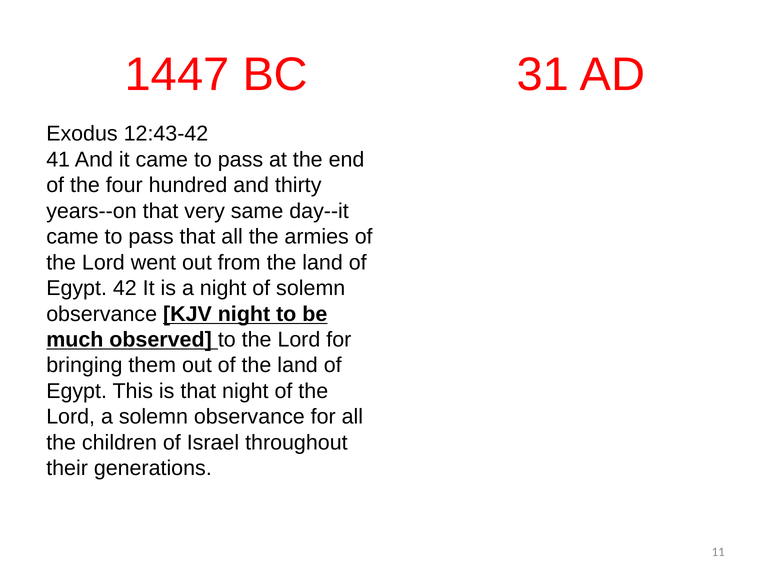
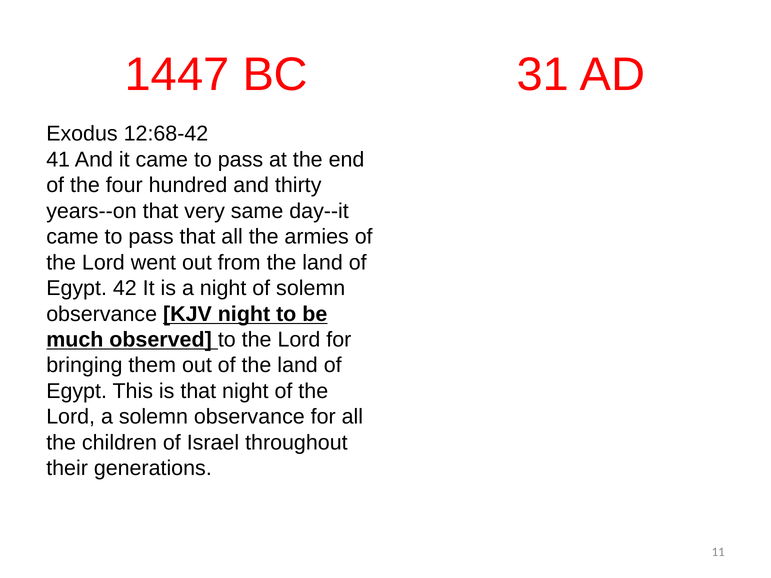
12:43-42: 12:43-42 -> 12:68-42 (166, 134)
